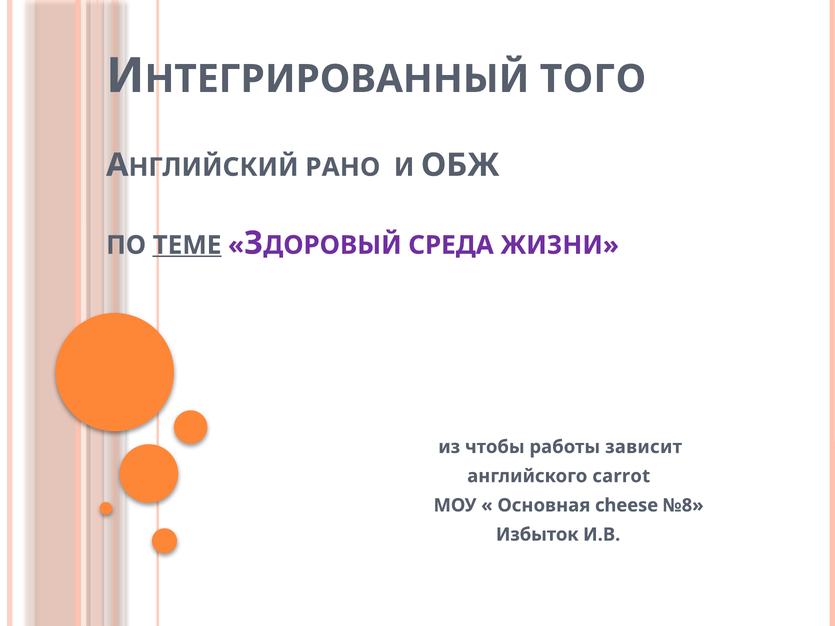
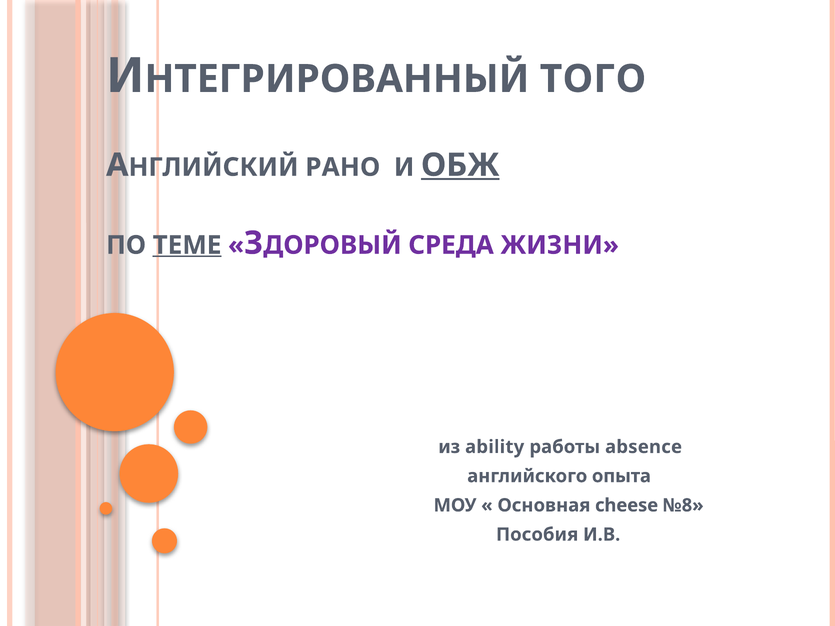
ОБЖ underline: none -> present (460, 165)
чтобы: чтобы -> ability (495, 447)
зависит: зависит -> absence (644, 447)
carrot: carrot -> опыта (621, 476)
Избыток: Избыток -> Пособия (537, 535)
